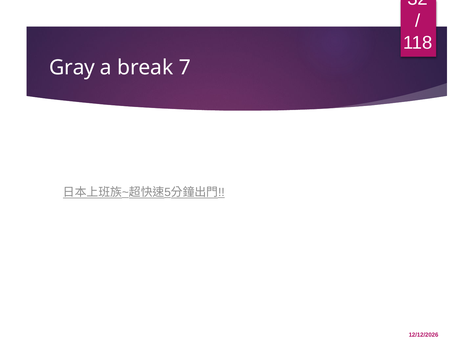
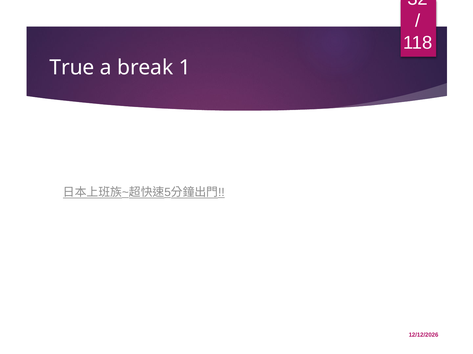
Gray: Gray -> True (72, 68)
7: 7 -> 1 (185, 68)
